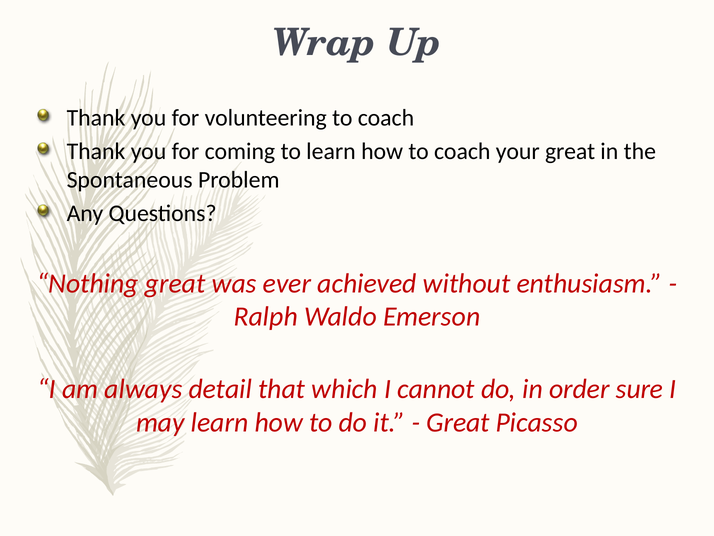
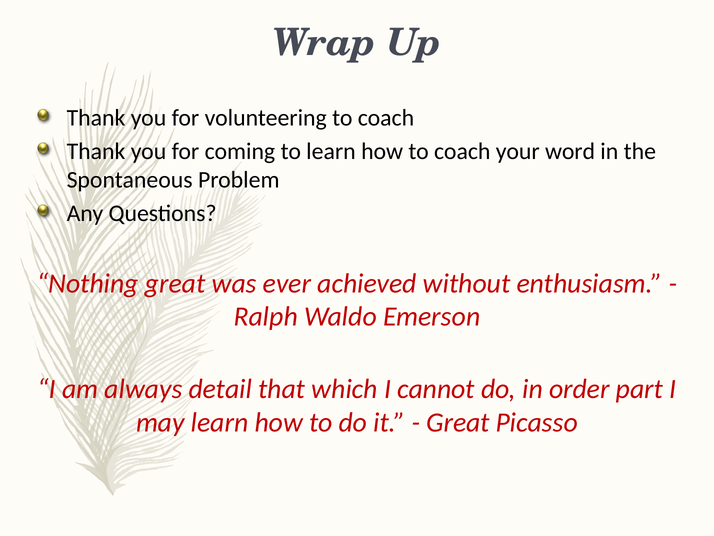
your great: great -> word (570, 151)
sure: sure -> part (640, 389)
